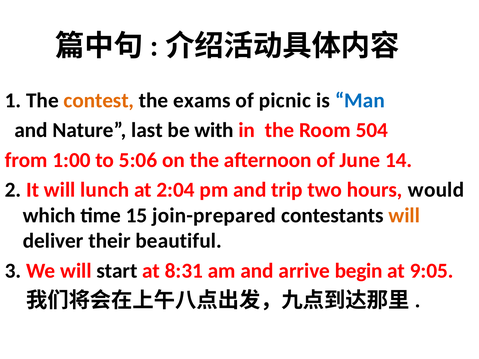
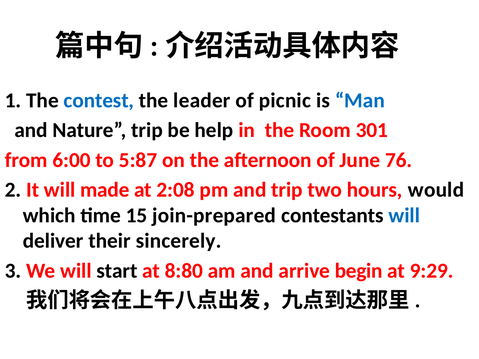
contest colour: orange -> blue (99, 100)
exams: exams -> leader (202, 100)
Nature last: last -> trip (147, 130)
with: with -> help (214, 130)
504: 504 -> 301 (372, 130)
1:00: 1:00 -> 6:00 (72, 160)
5:06: 5:06 -> 5:87 (138, 160)
14: 14 -> 76 (399, 160)
lunch: lunch -> made (105, 190)
2:04: 2:04 -> 2:08 (176, 190)
will colour: orange -> blue (404, 215)
beautiful: beautiful -> sincerely (179, 241)
8:31: 8:31 -> 8:80 (184, 271)
9:05: 9:05 -> 9:29 (432, 271)
